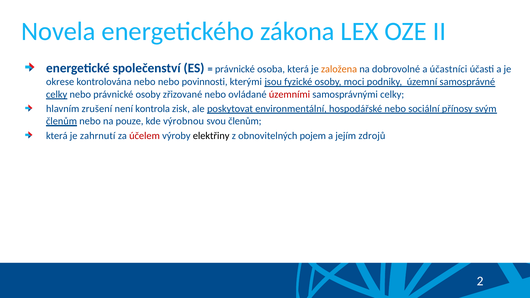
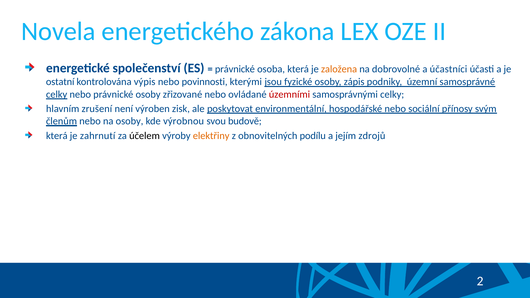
okrese: okrese -> ostatní (60, 82)
kontrolována nebo: nebo -> výpis (145, 82)
moci: moci -> zápis (354, 82)
kontrola: kontrola -> výroben (153, 109)
na pouze: pouze -> osoby (130, 121)
svou členům: členům -> budově (245, 121)
účelem colour: red -> black (145, 136)
elektřiny colour: black -> orange (211, 136)
pojem: pojem -> podílu (313, 136)
